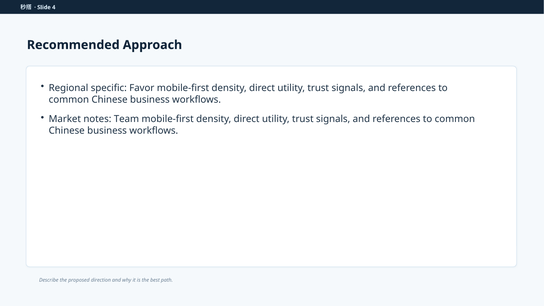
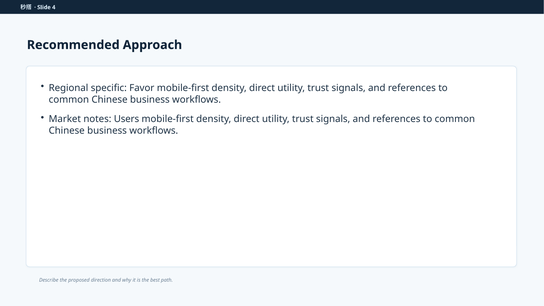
Team: Team -> Users (126, 119)
